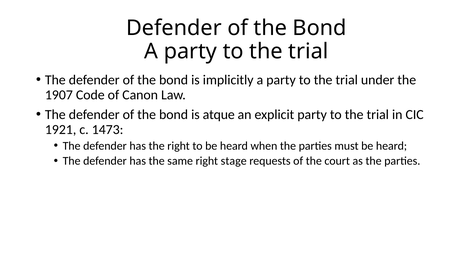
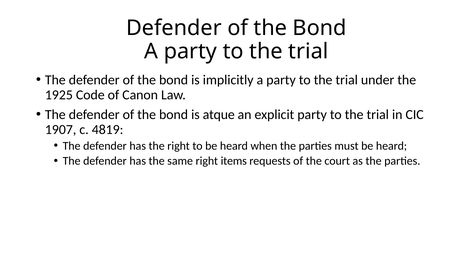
1907: 1907 -> 1925 (59, 95)
1921: 1921 -> 1907 (61, 129)
1473: 1473 -> 4819 (108, 129)
stage: stage -> items (234, 161)
